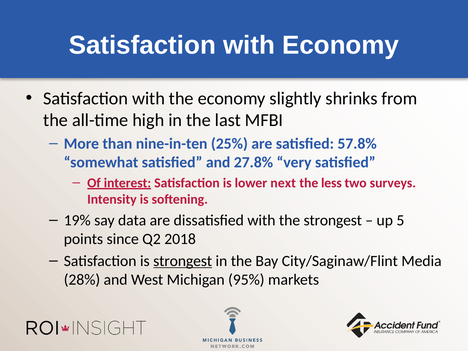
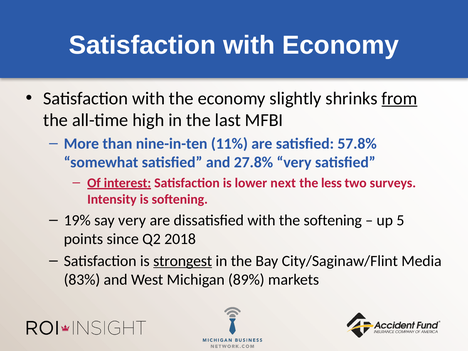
from underline: none -> present (399, 98)
25%: 25% -> 11% (229, 144)
say data: data -> very (132, 220)
the strongest: strongest -> softening (333, 220)
28%: 28% -> 83% (82, 280)
95%: 95% -> 89% (246, 280)
